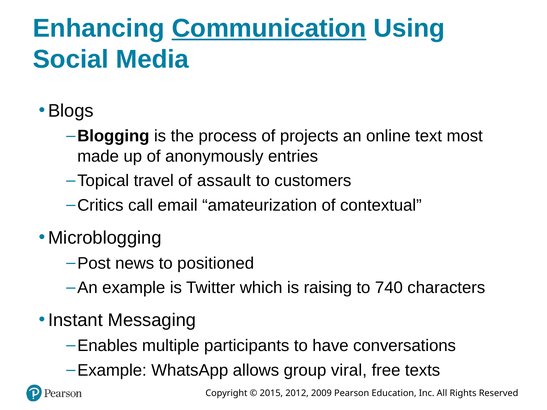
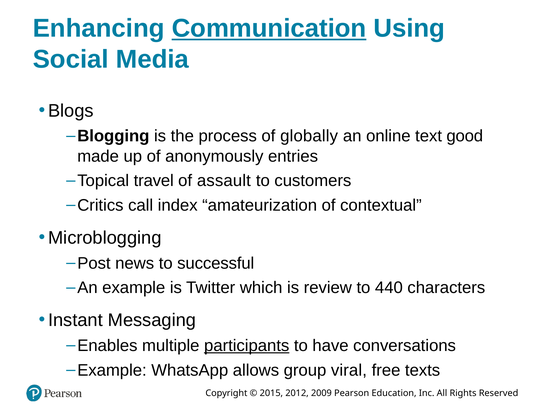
projects: projects -> globally (309, 136)
most: most -> good (465, 136)
email: email -> index (178, 205)
positioned: positioned -> successful (216, 263)
raising: raising -> review (328, 288)
740: 740 -> 440 (389, 288)
participants underline: none -> present (247, 346)
